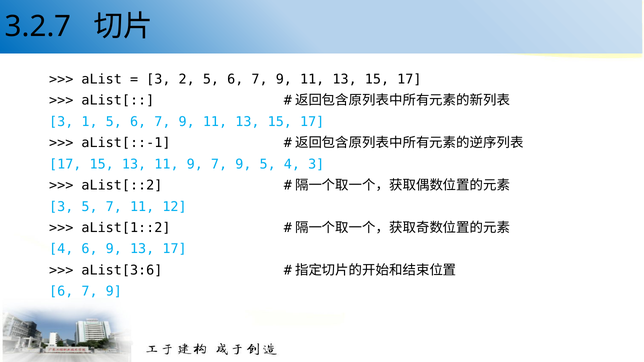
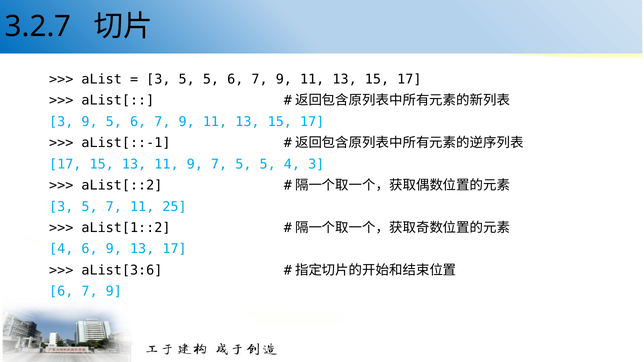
2: 2 -> 5 (187, 79)
3 1: 1 -> 9 (90, 122)
9 7 9: 9 -> 5 (243, 164)
12: 12 -> 25 (175, 207)
